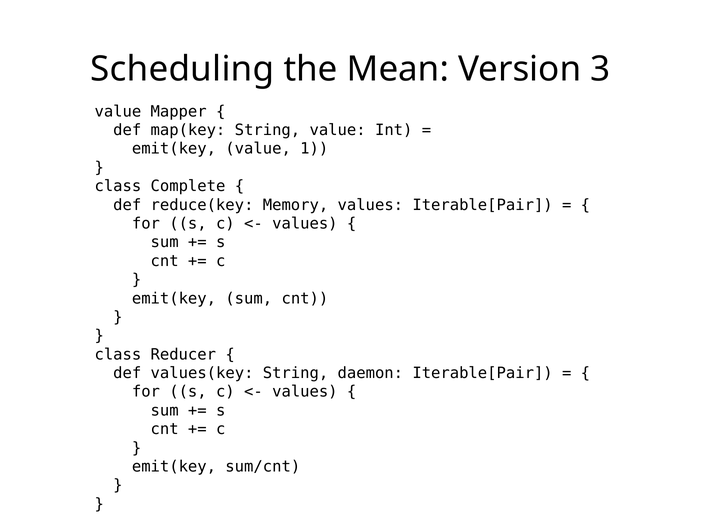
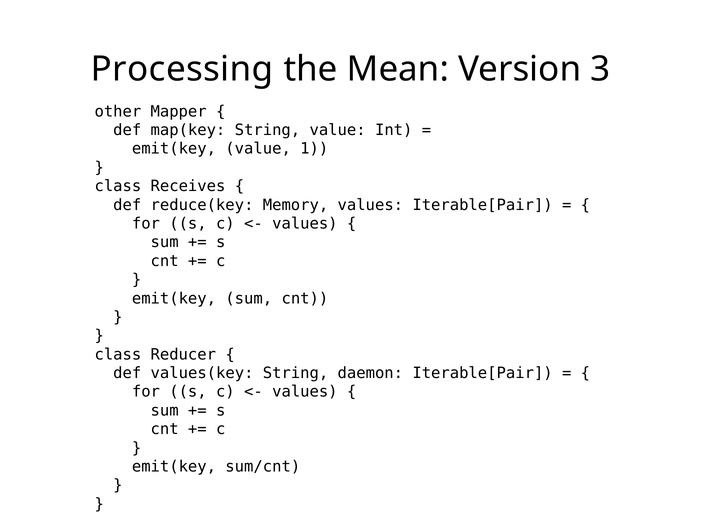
Scheduling: Scheduling -> Processing (182, 69)
value: value -> other (118, 111)
Complete: Complete -> Receives (188, 186)
